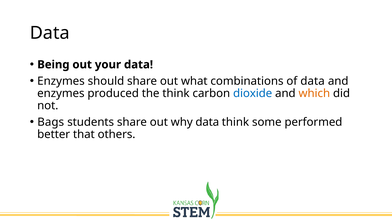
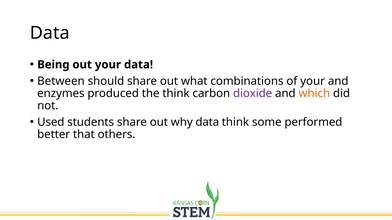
Enzymes: Enzymes -> Between (61, 81)
of data: data -> your (313, 81)
dioxide colour: blue -> purple (253, 94)
Bags: Bags -> Used (51, 122)
